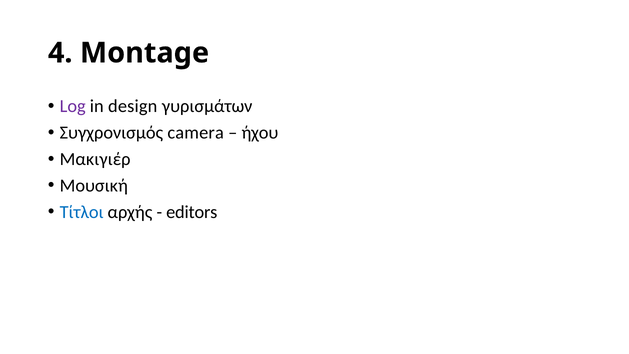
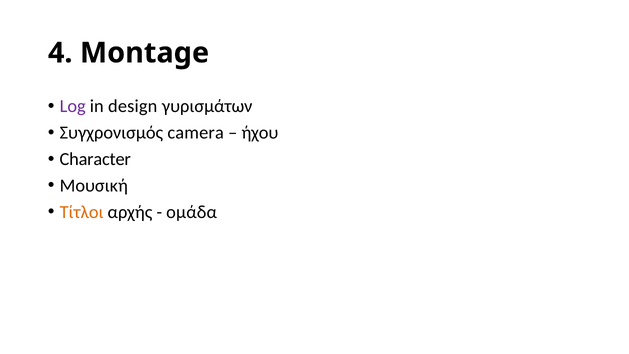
Μακιγιέρ: Μακιγιέρ -> Character (95, 159)
Τίτλοι colour: blue -> orange (82, 212)
editors: editors -> ομάδα (192, 212)
